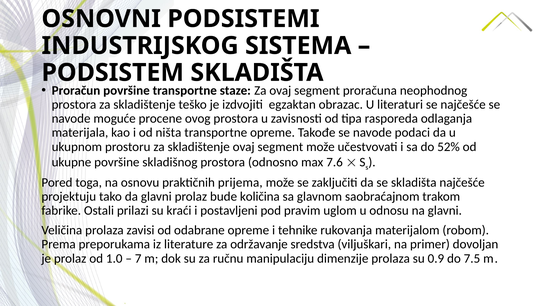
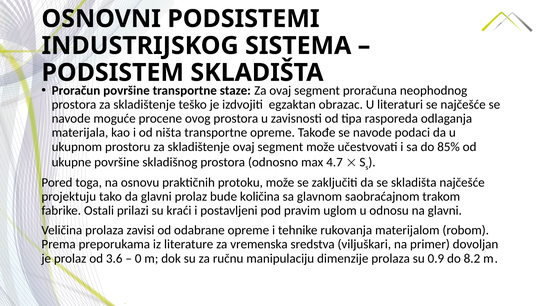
52%: 52% -> 85% (449, 147)
7.6: 7.6 -> 4.7 (335, 162)
prijema: prijema -> protoku (240, 182)
održavanje: održavanje -> vremenska (259, 244)
1.0: 1.0 -> 3.6 (114, 258)
7: 7 -> 0 (138, 258)
7.5: 7.5 -> 8.2 (472, 258)
